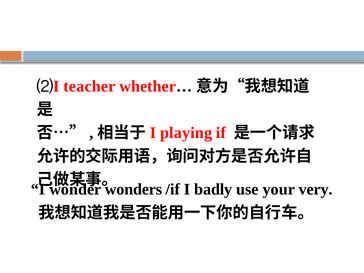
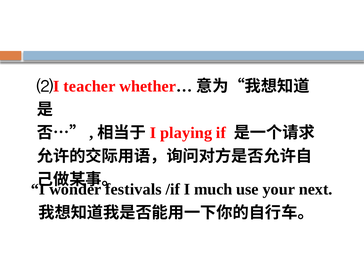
wonders: wonders -> festivals (133, 189)
badly: badly -> much (213, 189)
very: very -> next (316, 189)
